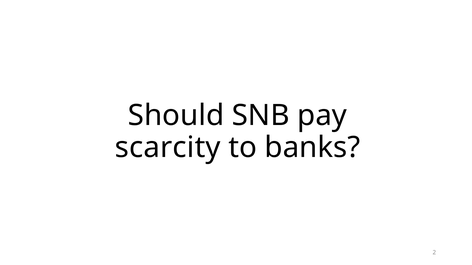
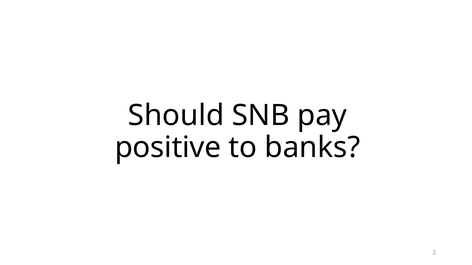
scarcity: scarcity -> positive (168, 148)
